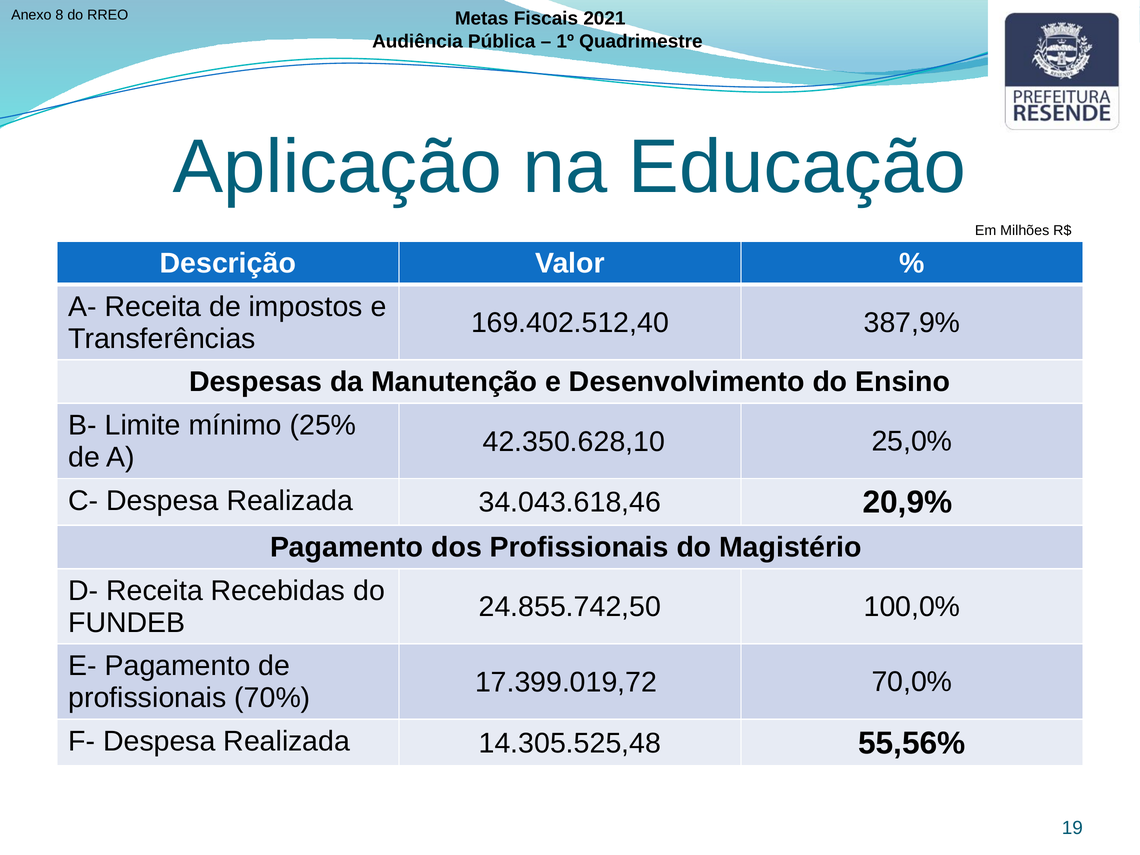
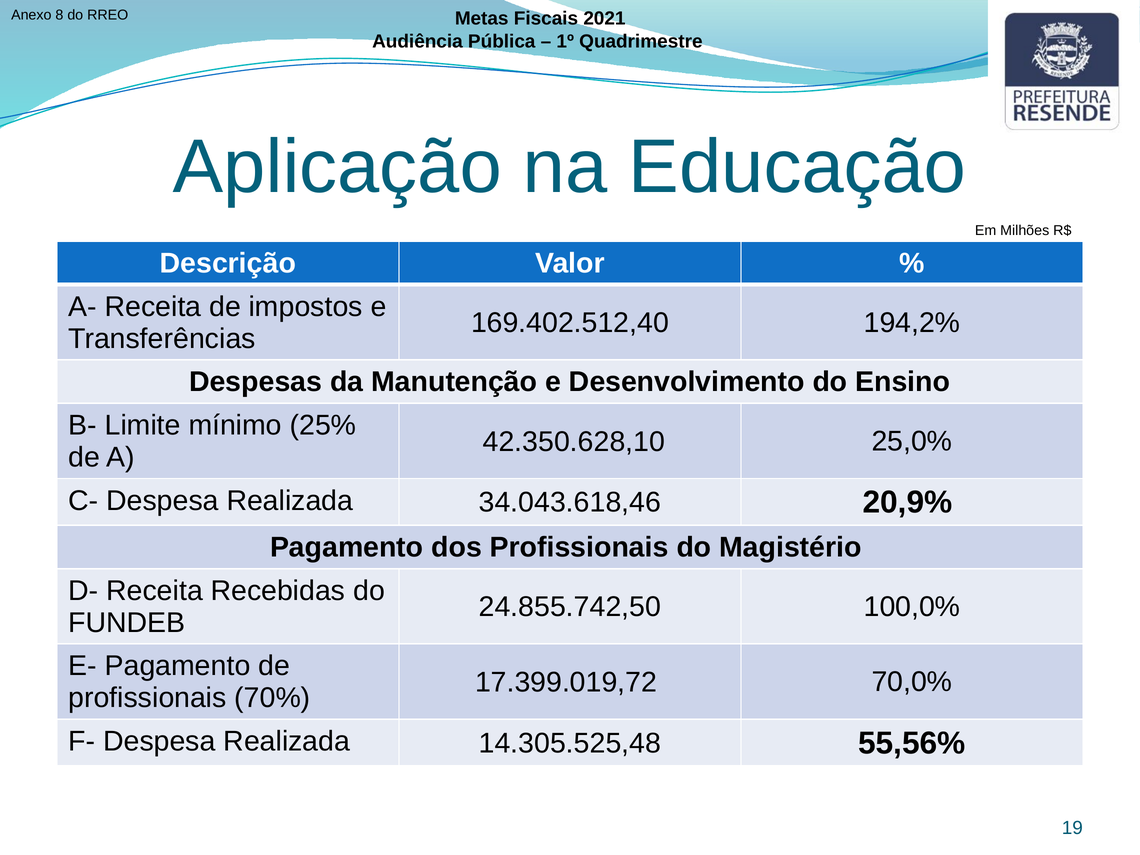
387,9%: 387,9% -> 194,2% (912, 323)
